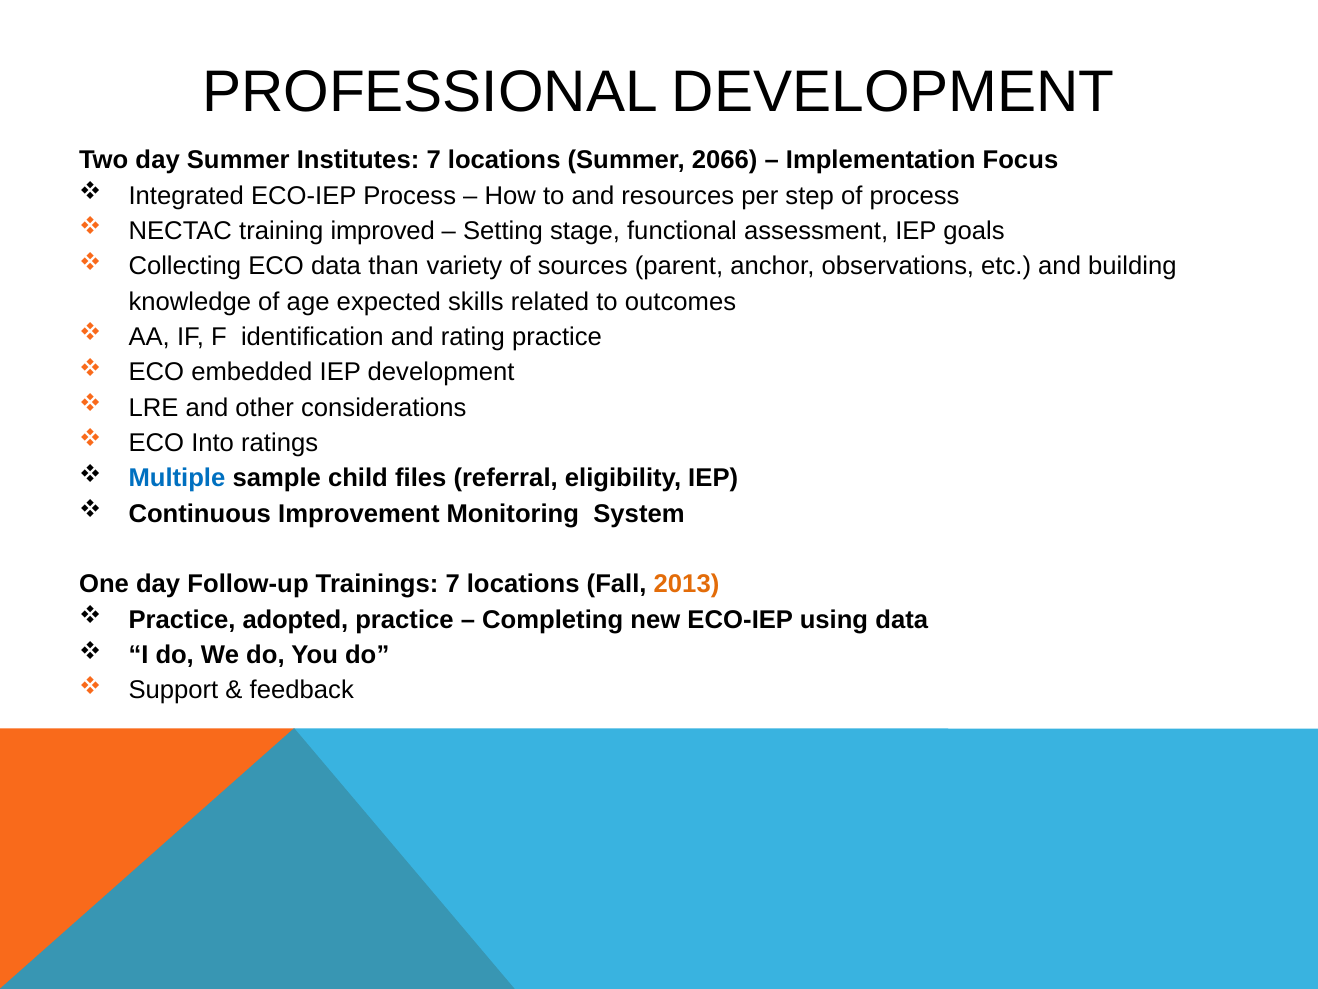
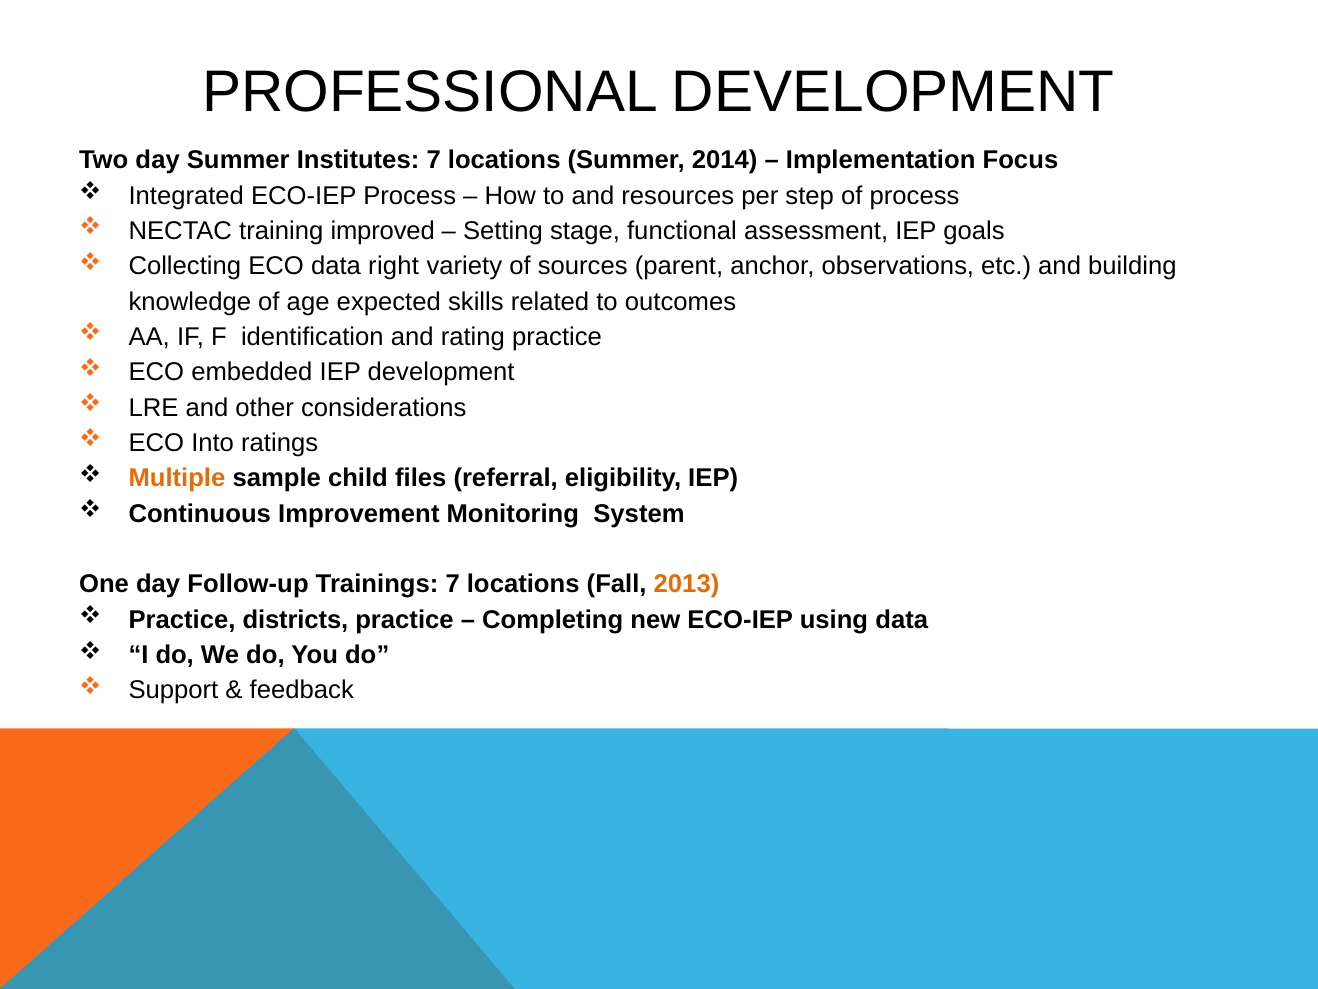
2066: 2066 -> 2014 (725, 160)
than: than -> right (394, 266)
Multiple colour: blue -> orange (177, 478)
adopted: adopted -> districts (295, 620)
